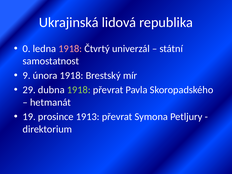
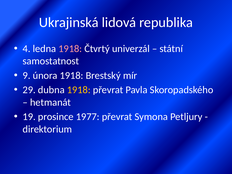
0: 0 -> 4 (27, 49)
1918 colour: light green -> yellow (79, 90)
1913: 1913 -> 1977 (88, 117)
